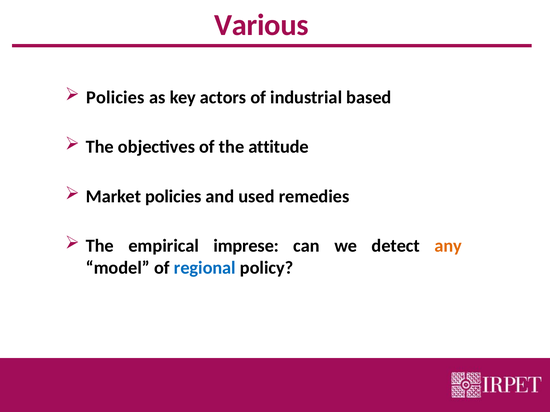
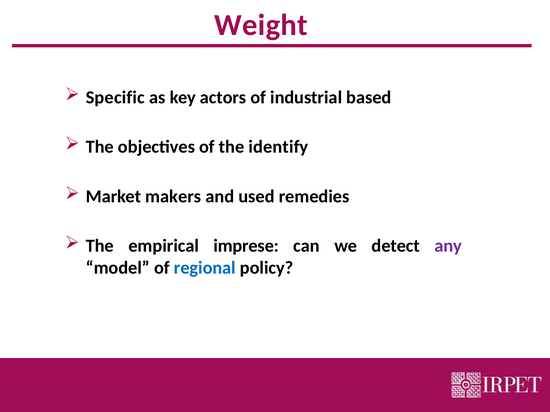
Various: Various -> Weight (261, 25)
Policies: Policies -> Specific (115, 98)
attitude: attitude -> identify (278, 147)
Market policies: policies -> makers (173, 197)
any colour: orange -> purple (448, 246)
